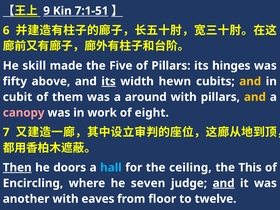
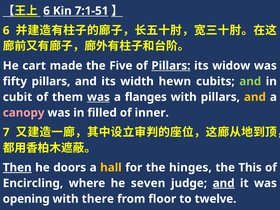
9: 9 -> 6 (47, 11)
skill: skill -> cart (34, 66)
Pillars underline: none -> present (171, 66)
hinges: hinges -> widow (231, 66)
fifty above: above -> pillars (51, 81)
its underline: present -> none (109, 81)
and colour: yellow -> light green (250, 81)
was underline: none -> present (98, 97)
around: around -> flanges (146, 97)
work: work -> filled (102, 113)
eight: eight -> inner (152, 113)
hall colour: light blue -> yellow (111, 168)
ceiling: ceiling -> hinges (190, 168)
another: another -> opening (26, 199)
eaves: eaves -> there (98, 199)
